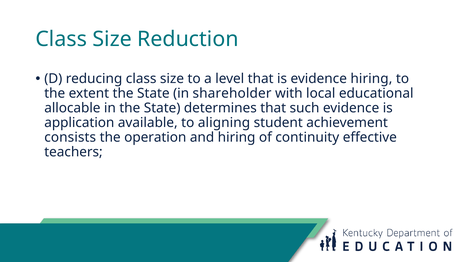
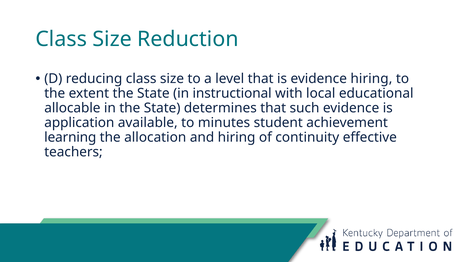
shareholder: shareholder -> instructional (232, 93)
aligning: aligning -> minutes (224, 123)
consists: consists -> learning (70, 137)
operation: operation -> allocation (155, 137)
